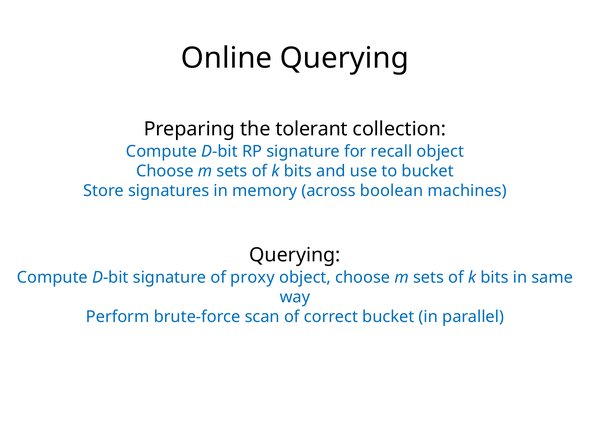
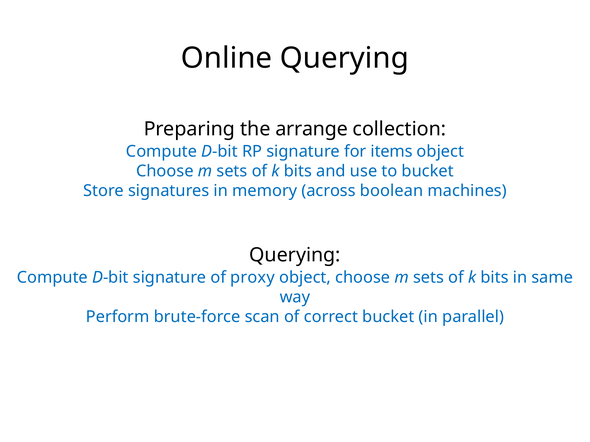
tolerant: tolerant -> arrange (312, 129)
recall: recall -> items (392, 152)
